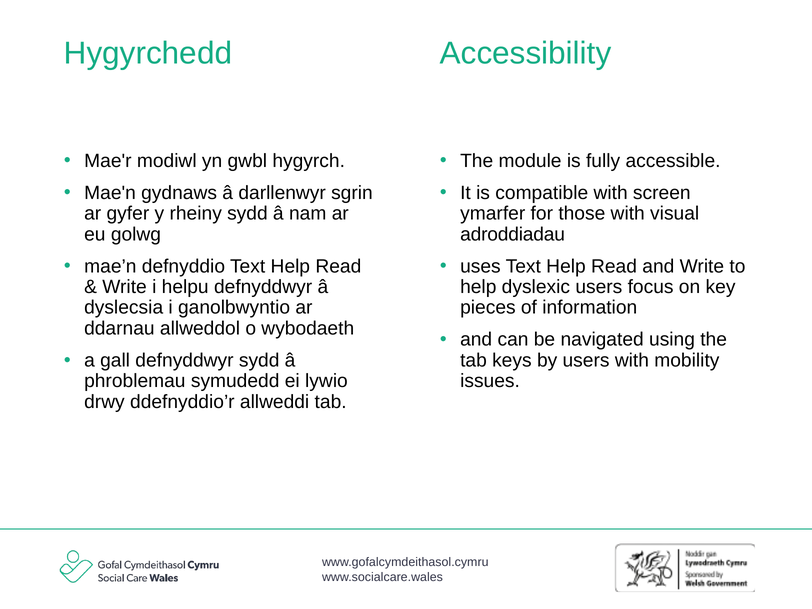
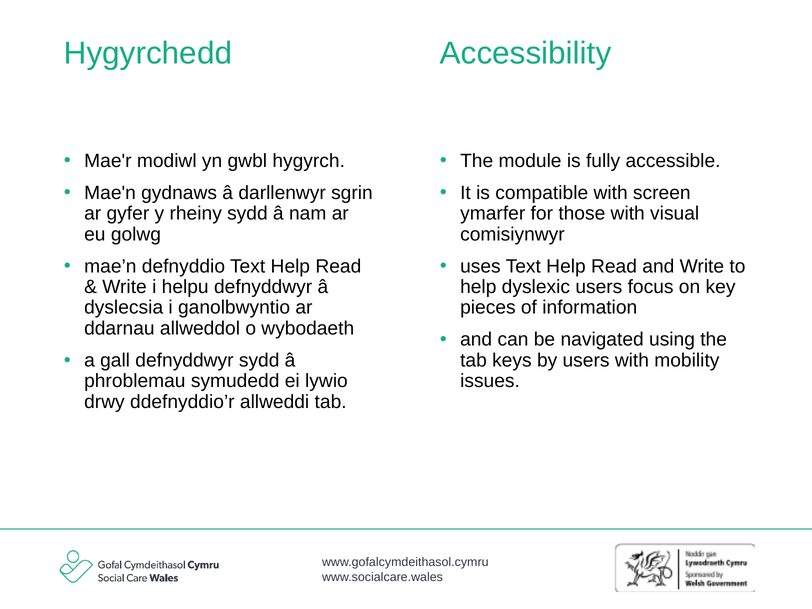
adroddiadau: adroddiadau -> comisiynwyr (512, 234)
